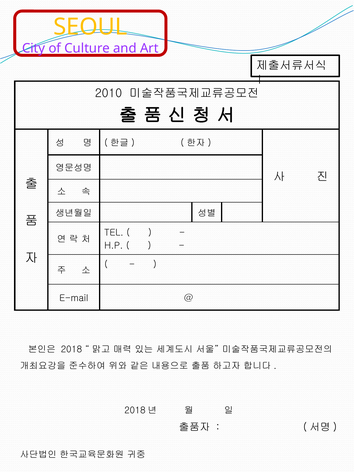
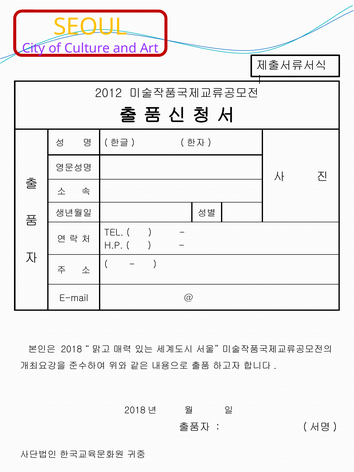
2010: 2010 -> 2012 (108, 93)
